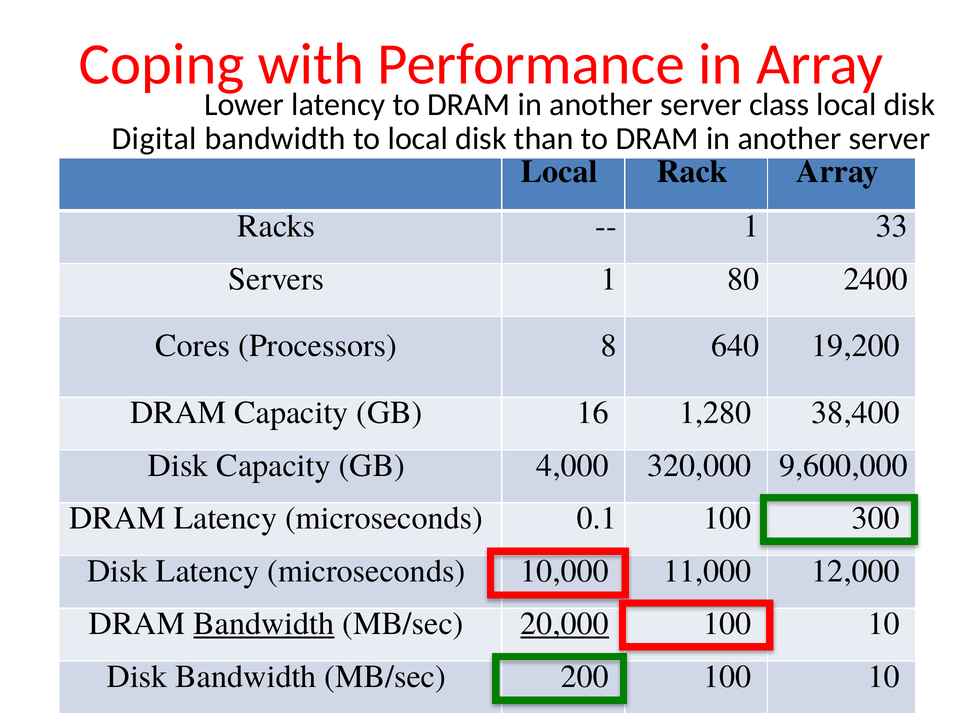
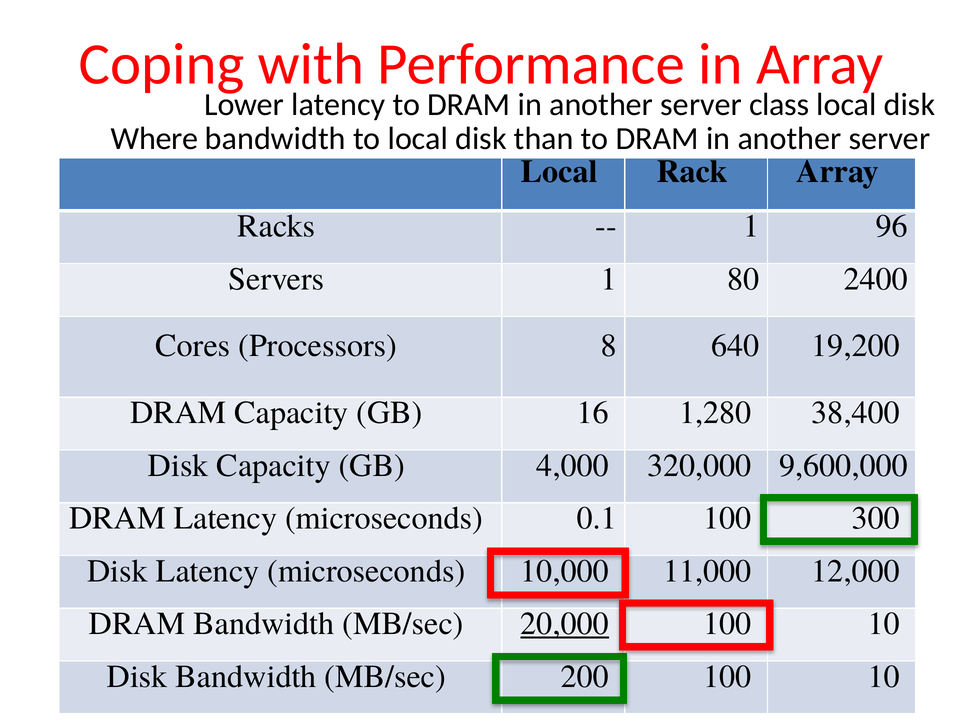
Digital: Digital -> Where (155, 139)
33: 33 -> 96 (892, 226)
Bandwidth underline: present -> none (264, 624)
